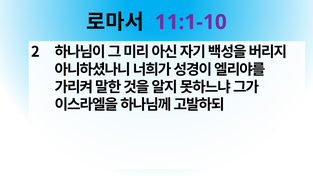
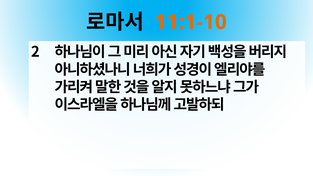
11:1-10 colour: purple -> orange (191, 22)
